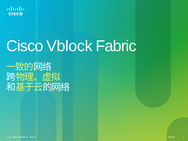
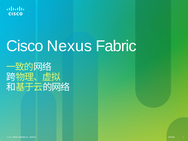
Vblock: Vblock -> Nexus (69, 46)
